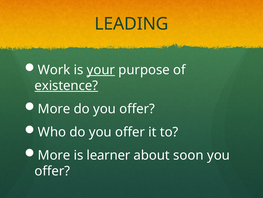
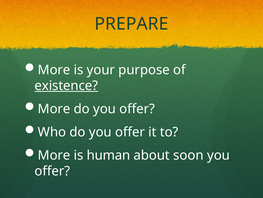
LEADING: LEADING -> PREPARE (131, 24)
Work: Work -> More (54, 70)
your underline: present -> none (101, 70)
learner: learner -> human (108, 155)
